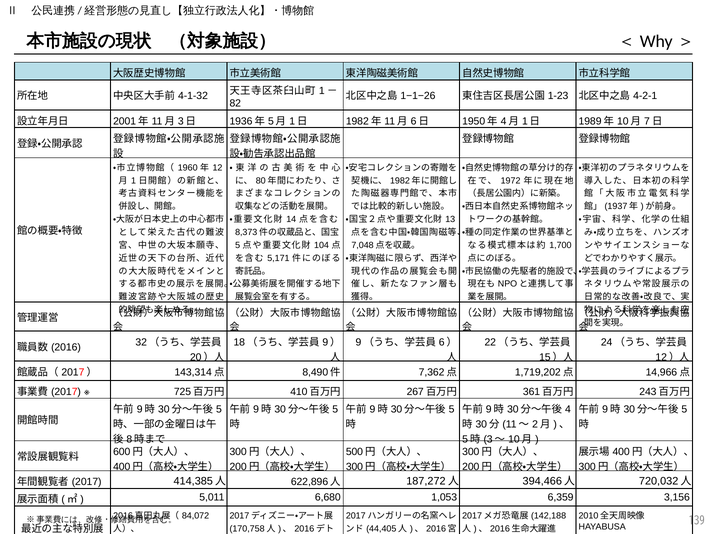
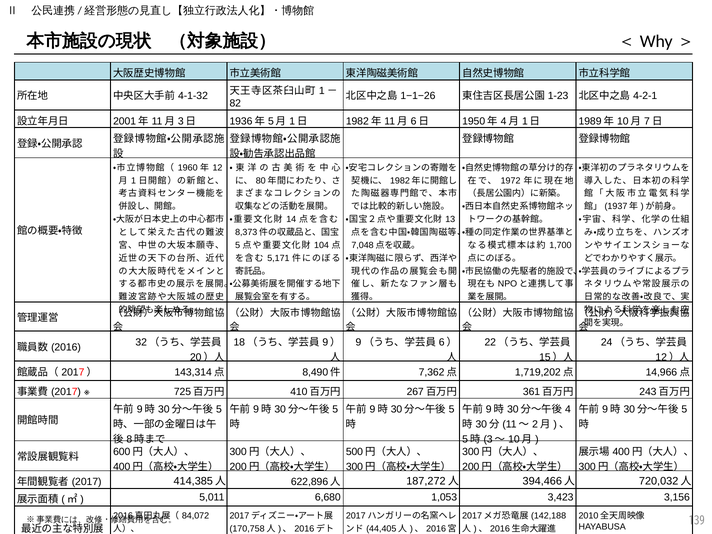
6,359: 6,359 -> 3,423 (561, 497)
